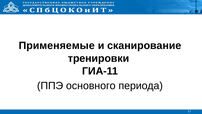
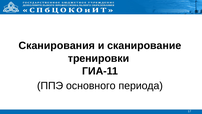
Применяемые: Применяемые -> Сканирования (57, 46)
